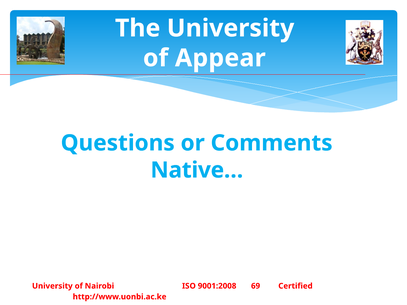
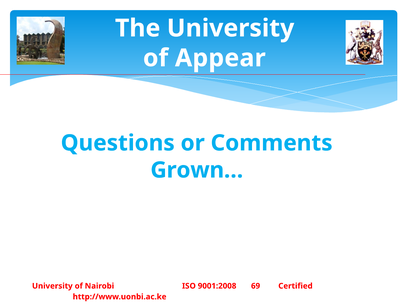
Native…: Native… -> Grown… (197, 170)
